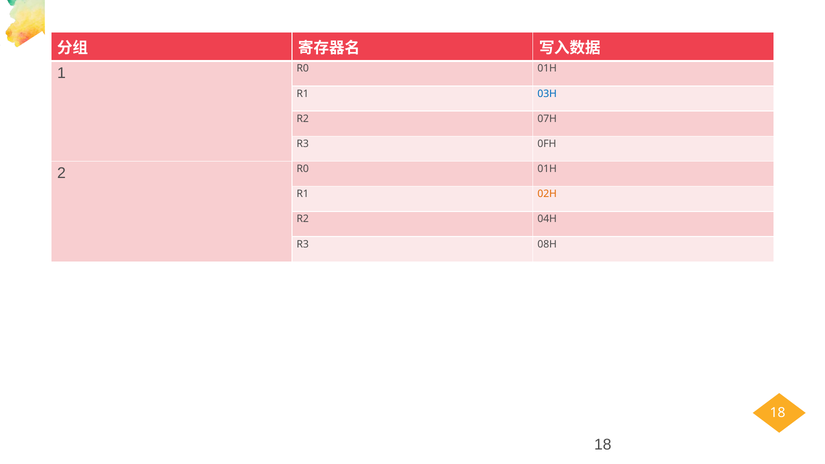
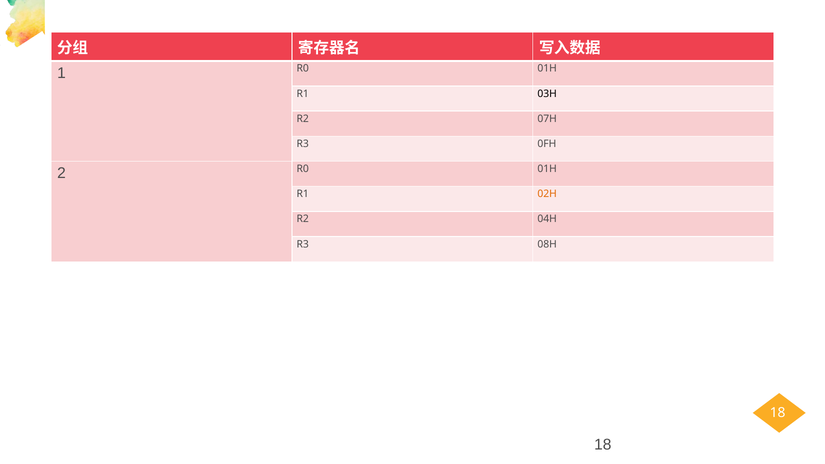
03H colour: blue -> black (547, 94)
